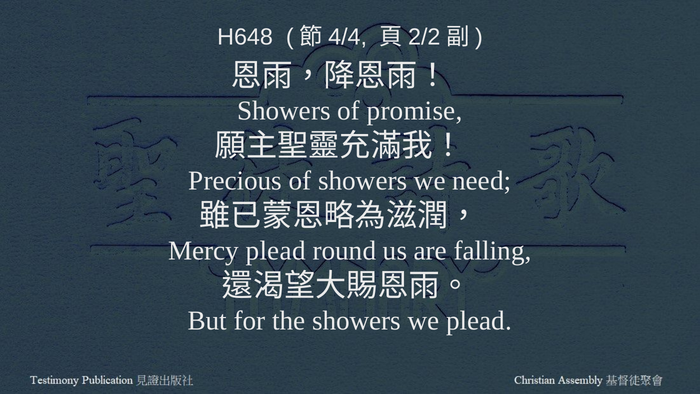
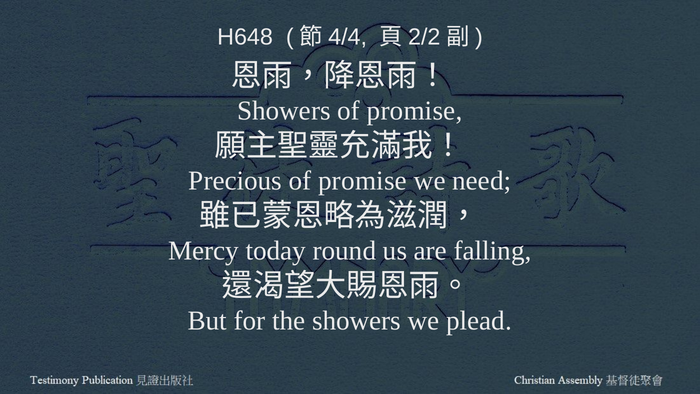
showers: showers -> promise (363, 181)
Mercy plead: plead -> today (276, 251)
